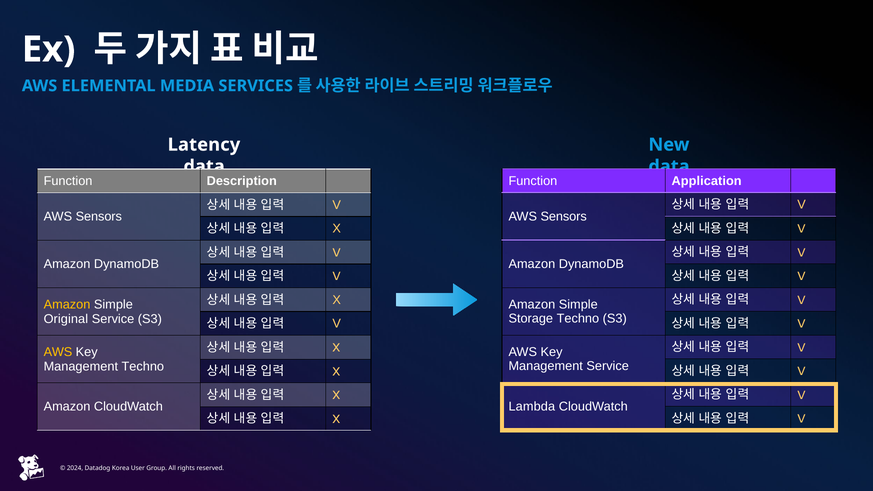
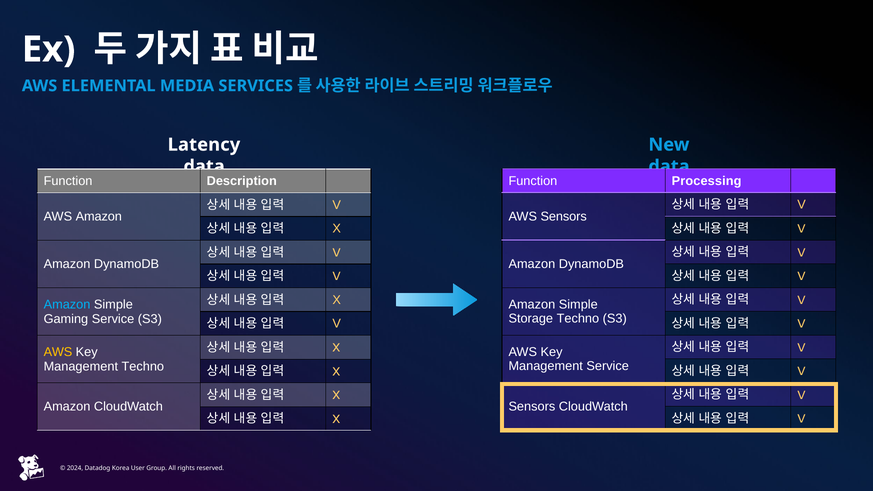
Application: Application -> Processing (707, 181)
Sensors: Sensors -> Amazon (99, 217)
Amazon colour: yellow -> light blue (67, 305)
Original: Original -> Gaming (66, 319)
Lambda: Lambda -> Sensors (532, 407)
